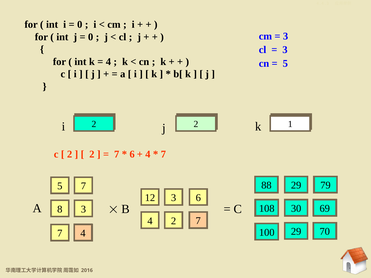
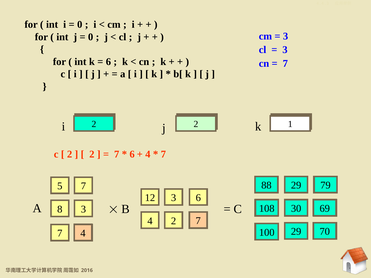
4: 4 -> 6 (108, 62)
5: 5 -> 7 (285, 63)
